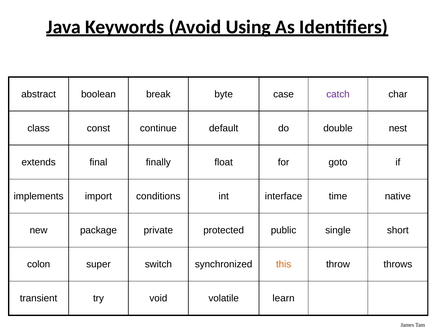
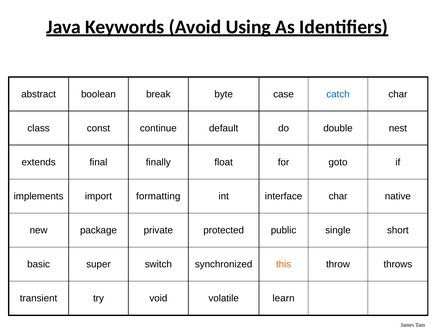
catch colour: purple -> blue (338, 94)
conditions: conditions -> formatting (158, 196)
interface time: time -> char (338, 196)
colon: colon -> basic (39, 264)
